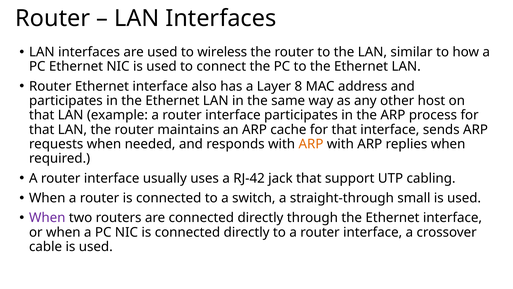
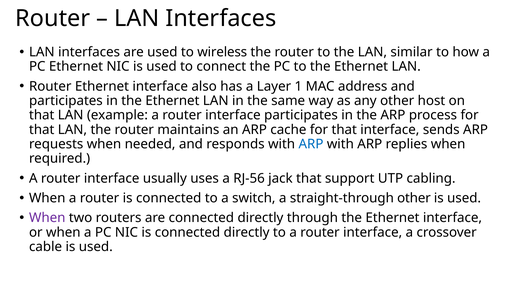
8: 8 -> 1 (298, 86)
ARP colour: orange -> blue (311, 144)
RJ-42: RJ-42 -> RJ-56 (249, 178)
straight-through small: small -> other (414, 198)
